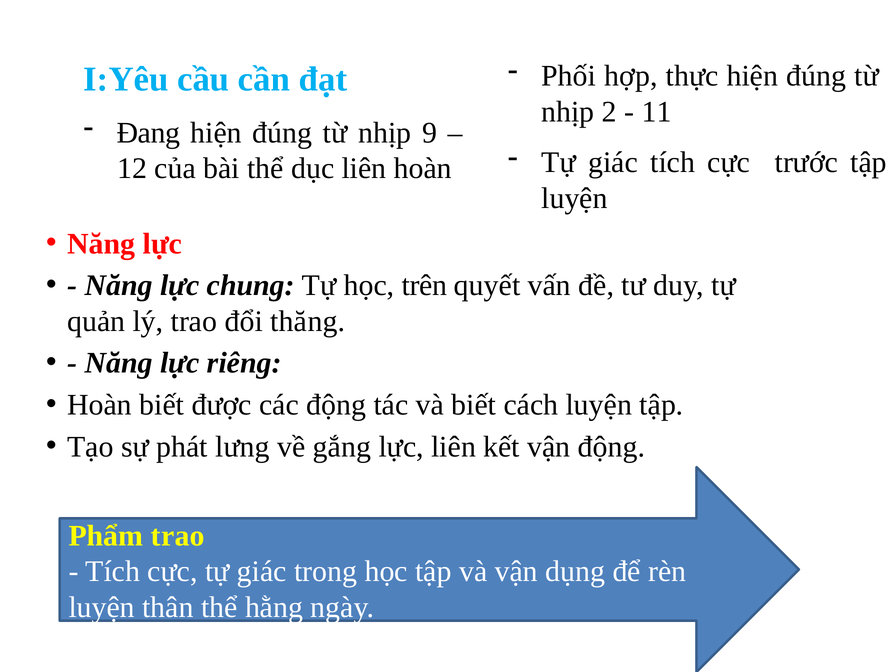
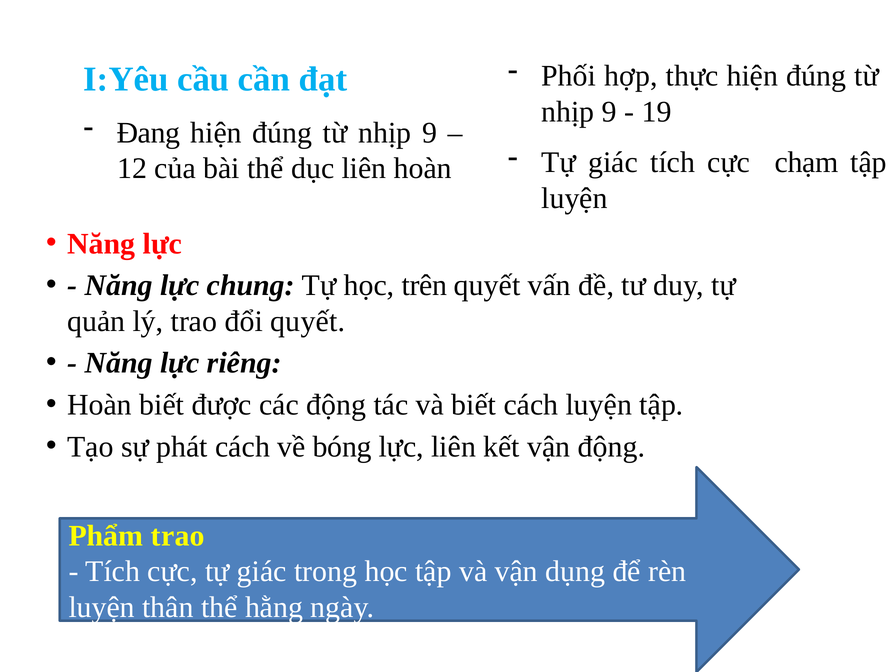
2: 2 -> 9 (609, 112)
11: 11 -> 19 (657, 112)
trước: trước -> chạm (807, 163)
đổi thăng: thăng -> quyết (308, 321)
phát lưng: lưng -> cách (243, 447)
gắng: gắng -> bóng (342, 447)
